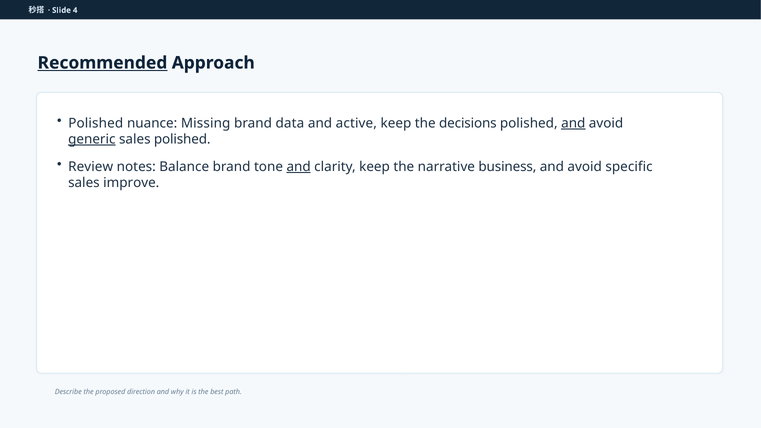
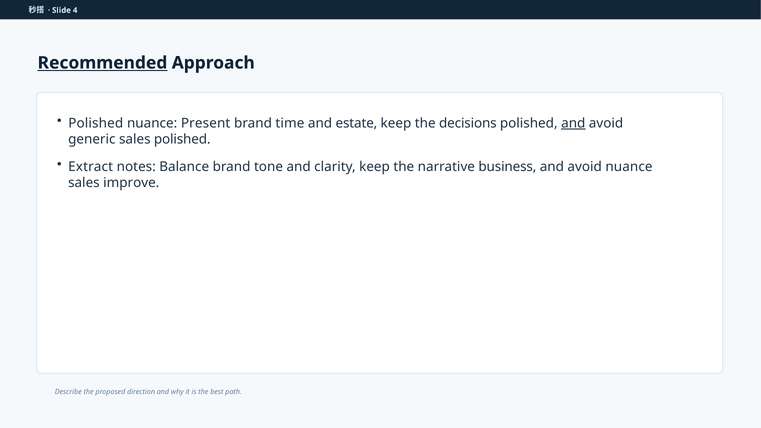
Missing: Missing -> Present (206, 123)
data: data -> time (290, 123)
active: active -> estate (356, 123)
generic underline: present -> none (92, 139)
Review: Review -> Extract (91, 167)
and underline: present -> none (299, 167)
avoid specific: specific -> nuance (629, 167)
